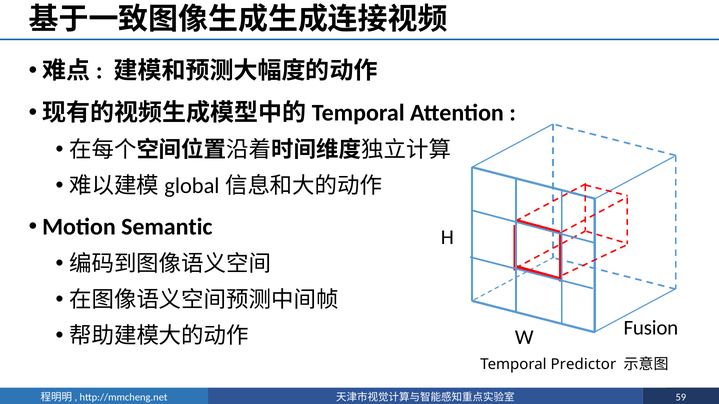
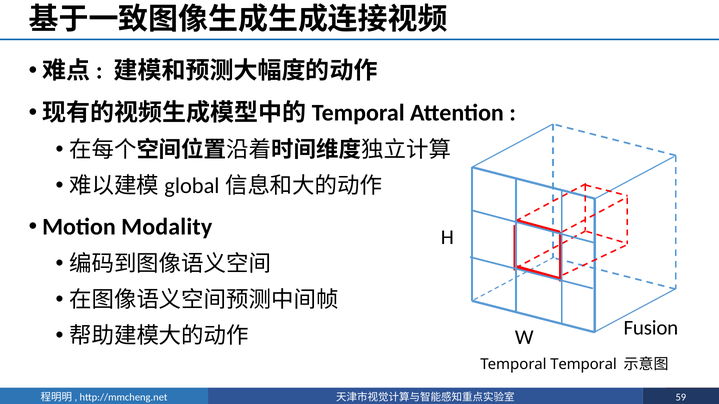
Semantic: Semantic -> Modality (167, 227)
Temporal Predictor: Predictor -> Temporal (584, 365)
